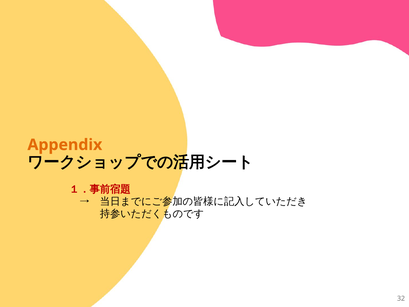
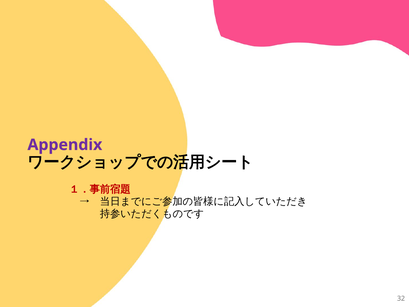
Appendix colour: orange -> purple (65, 145)
